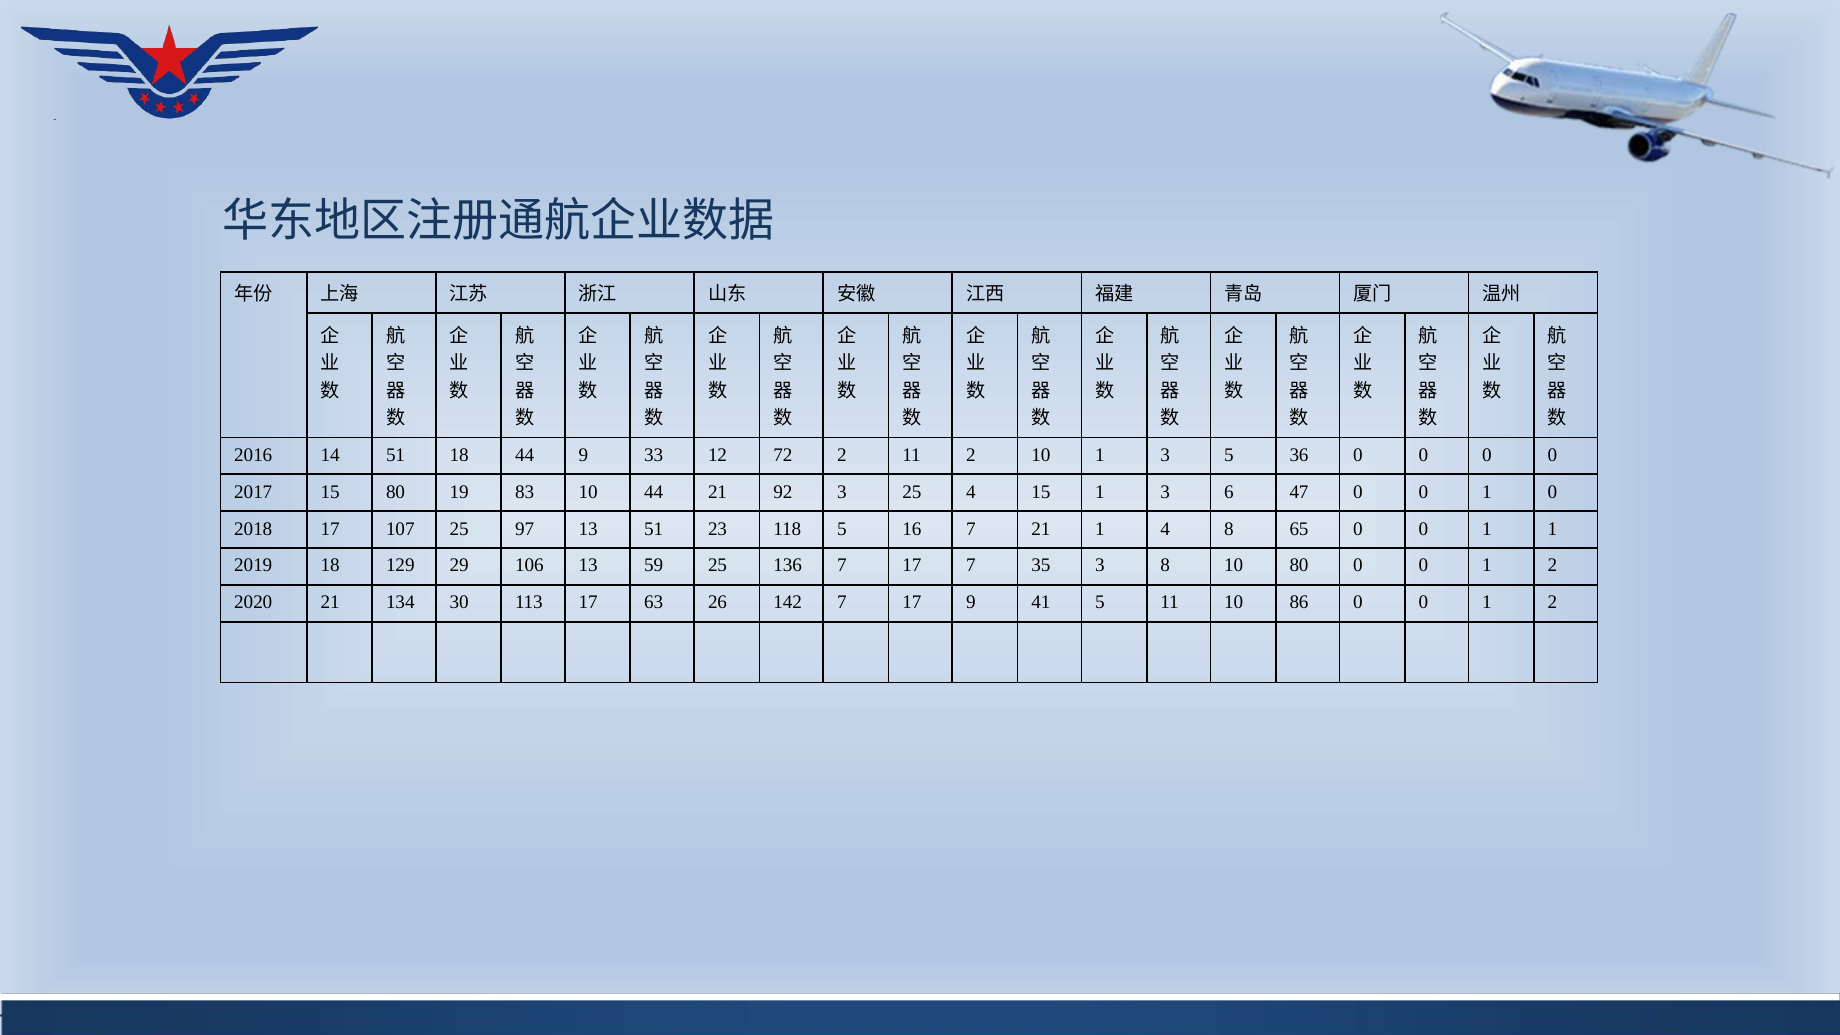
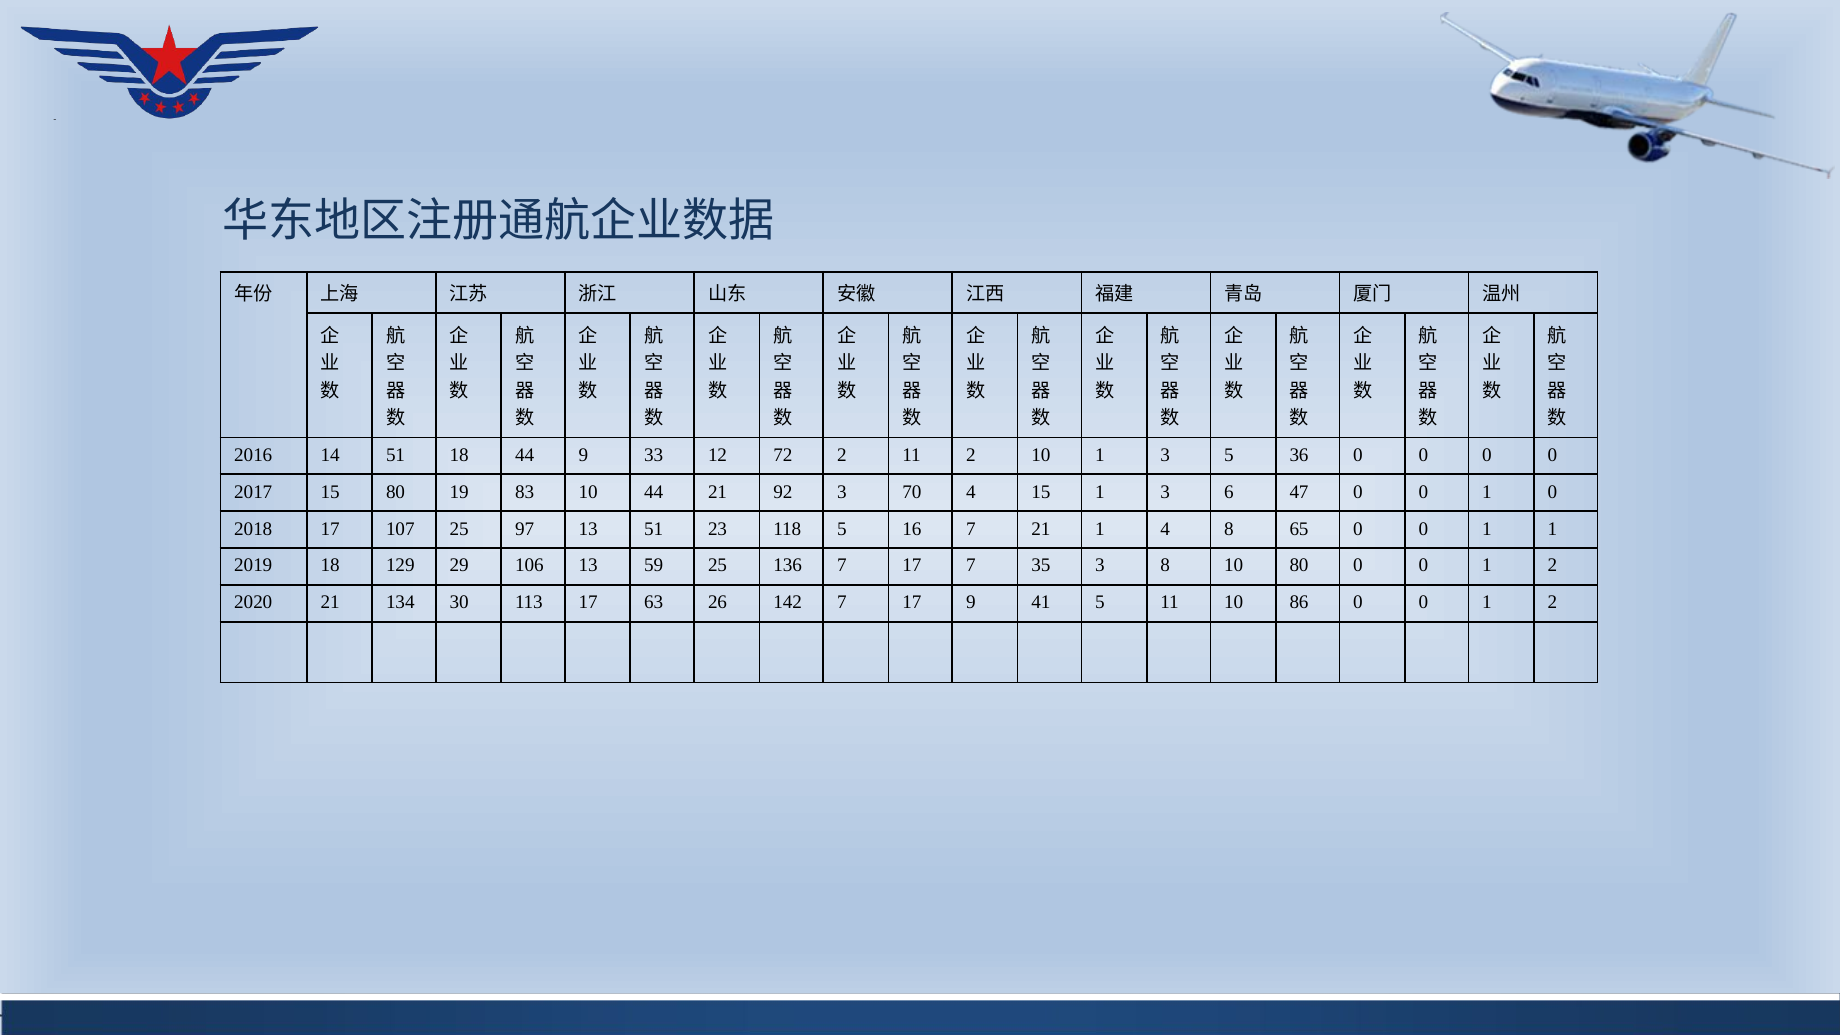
3 25: 25 -> 70 (912, 492)
